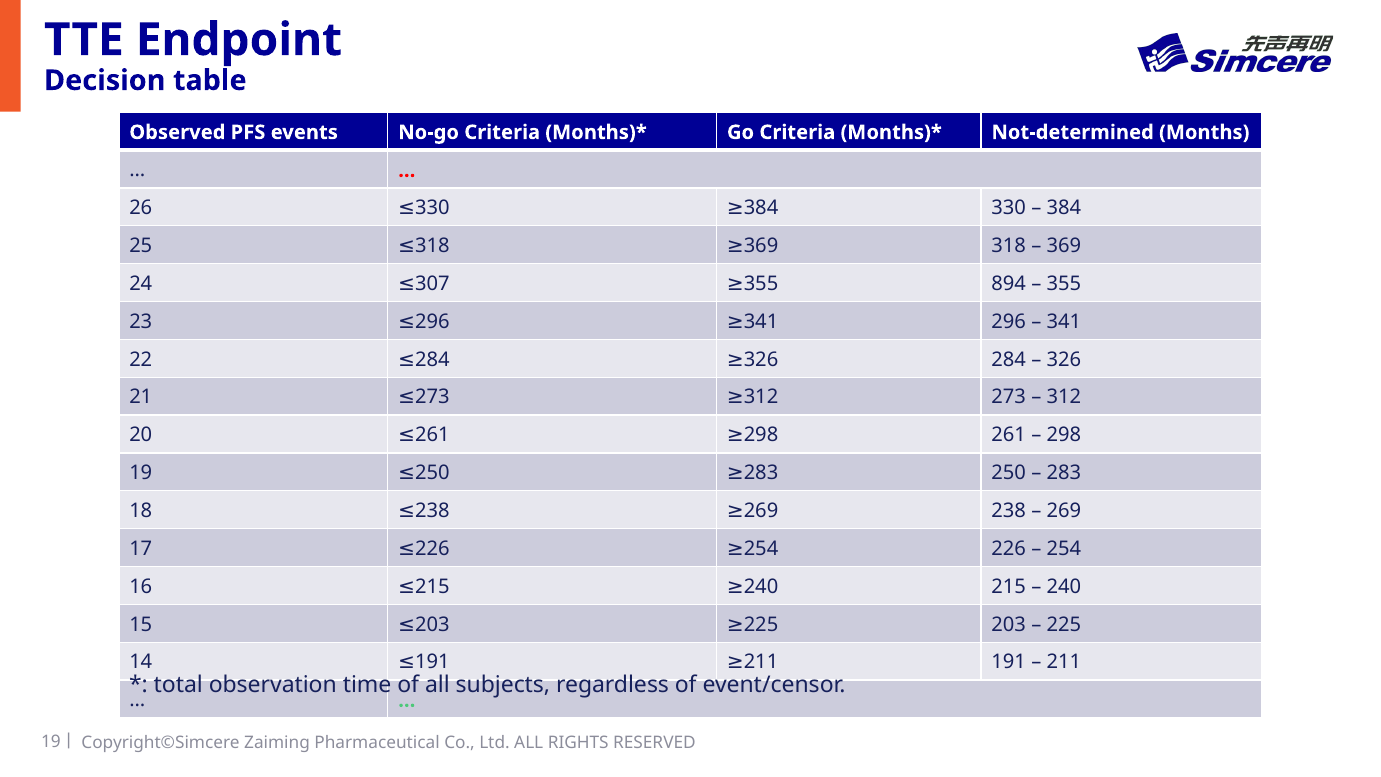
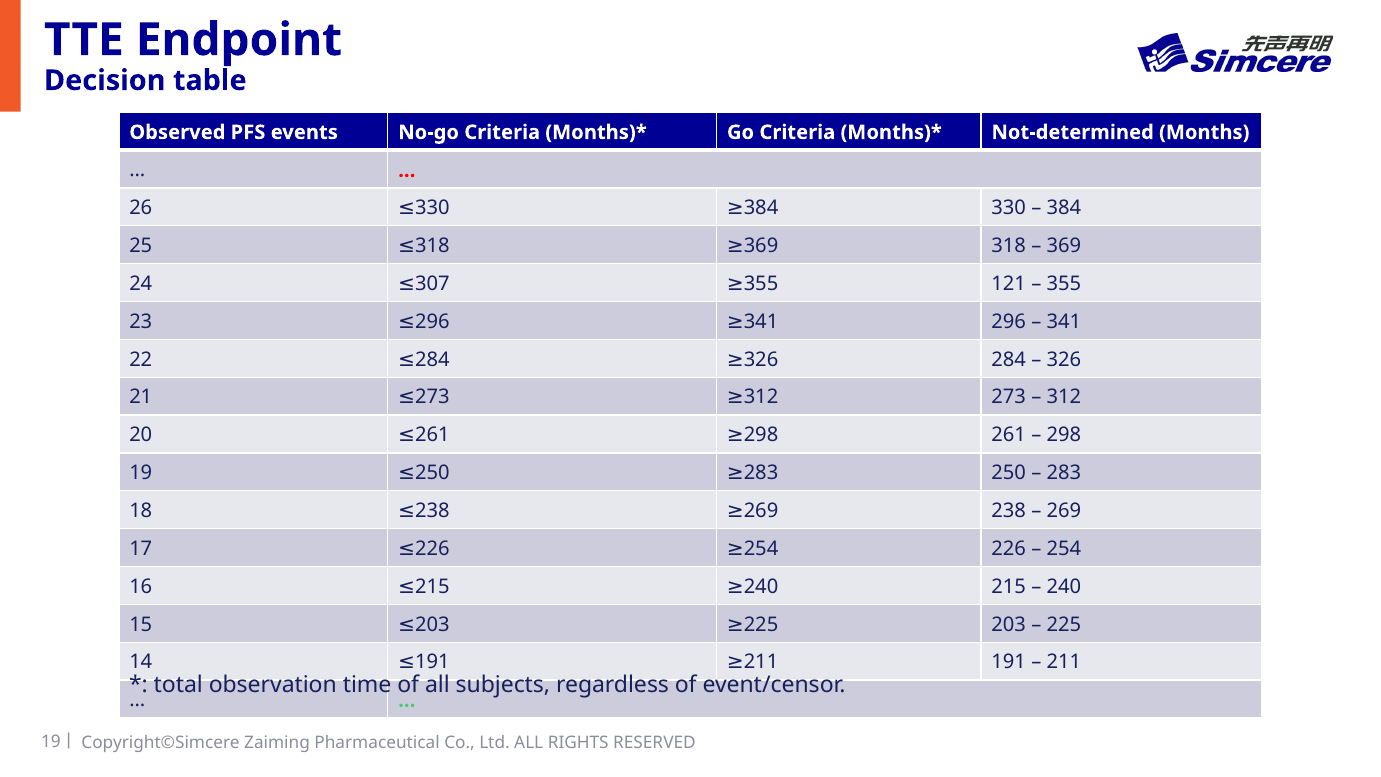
894: 894 -> 121 (1009, 284)
